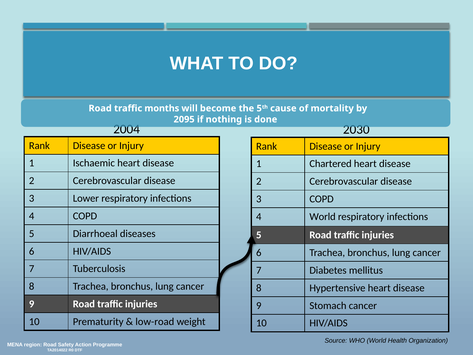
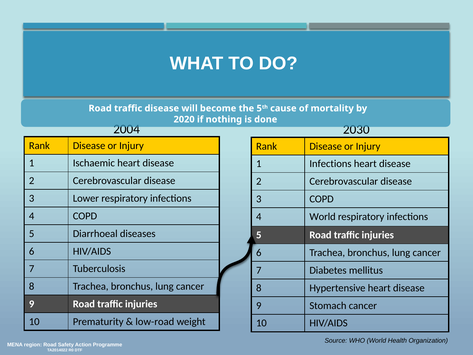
traffic months: months -> disease (162, 108)
2095: 2095 -> 2020 (184, 119)
1 Chartered: Chartered -> Infections (330, 164)
